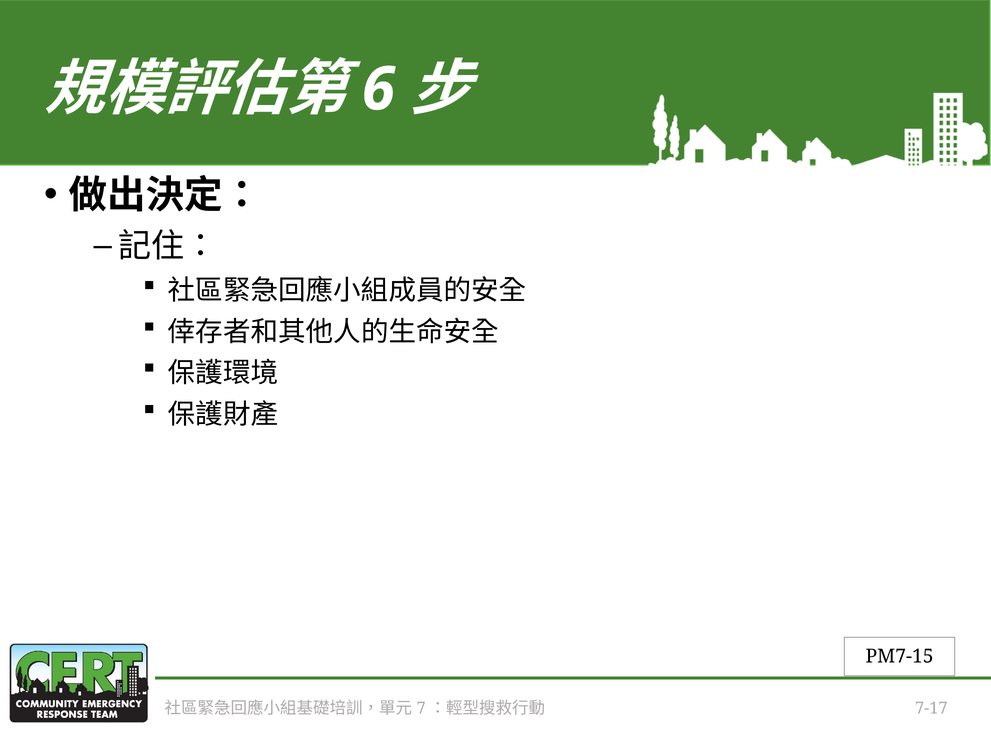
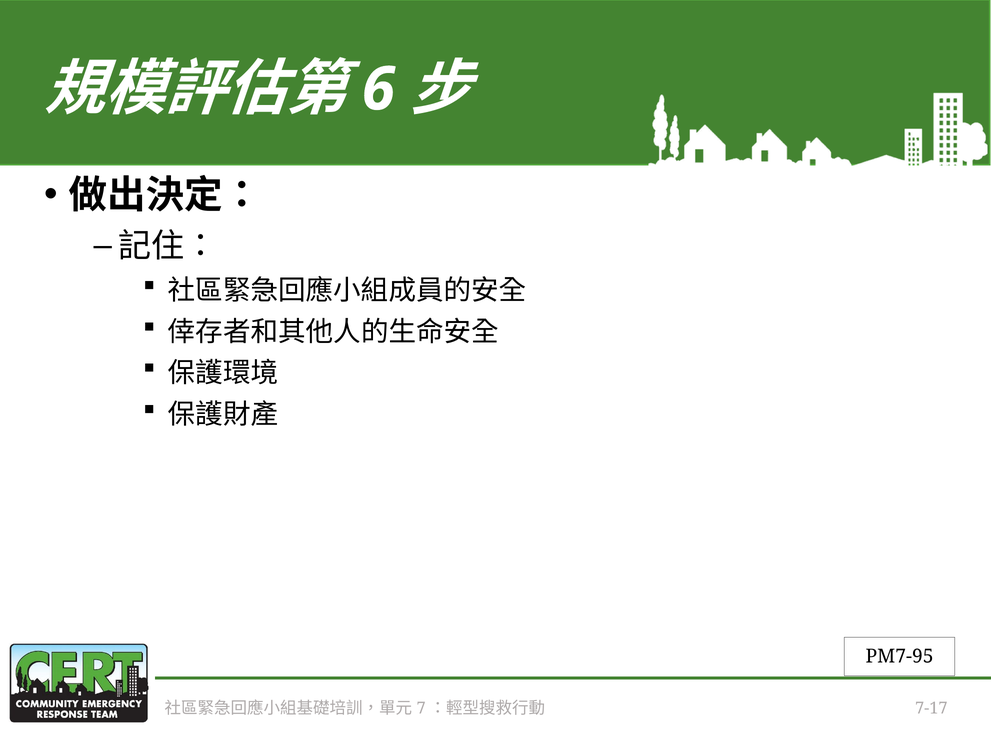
PM7-15: PM7-15 -> PM7-95 (900, 657)
